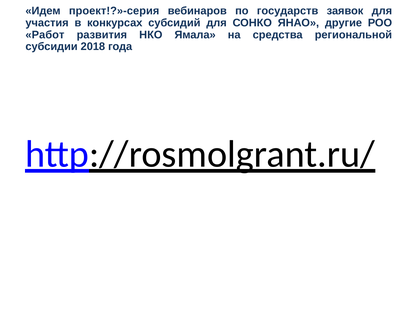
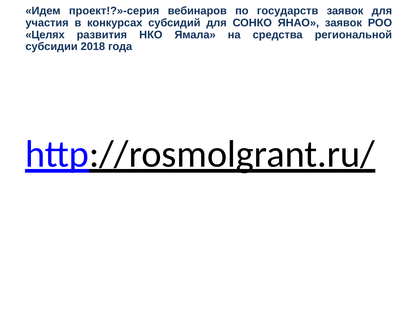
ЯНАО другие: другие -> заявок (343, 23)
Работ: Работ -> Целях (45, 35)
